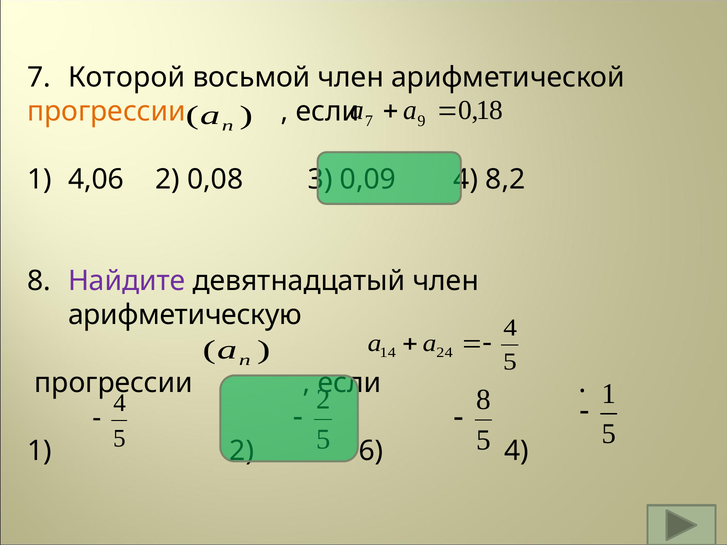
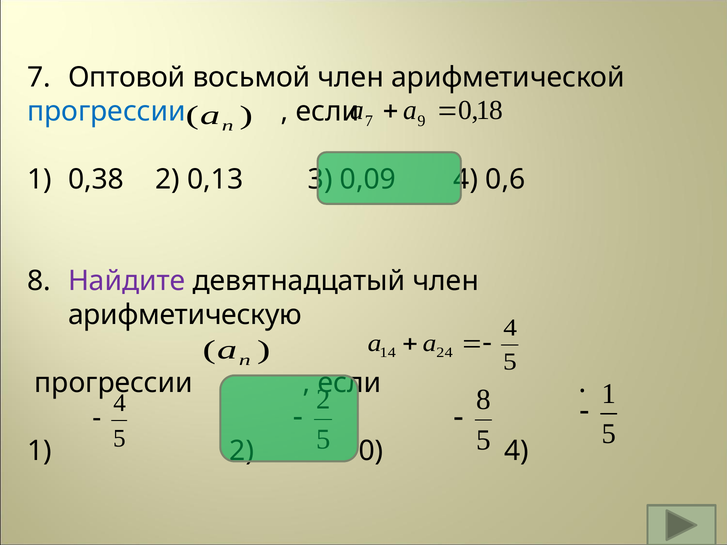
Которой: Которой -> Оптовой (127, 78)
прогрессии colour: orange -> blue (106, 111)
4,06: 4,06 -> 0,38 (96, 179)
0,08: 0,08 -> 0,13 (215, 179)
8,2: 8,2 -> 0,6 (505, 179)
6: 6 -> 0 (371, 451)
